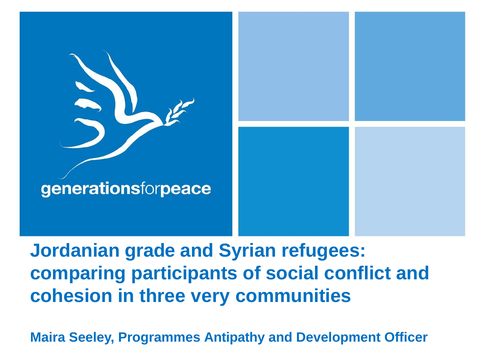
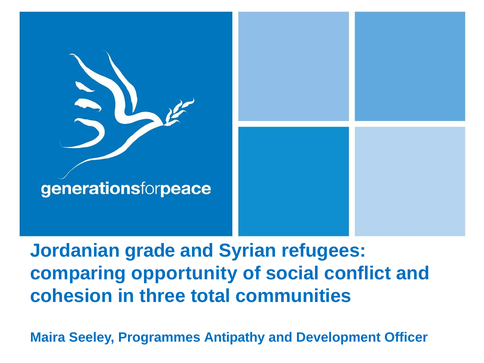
participants: participants -> opportunity (184, 273)
very: very -> total (211, 296)
